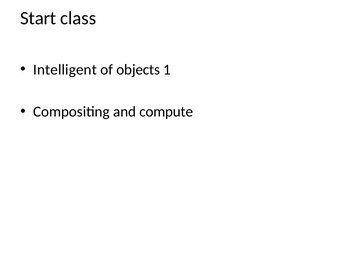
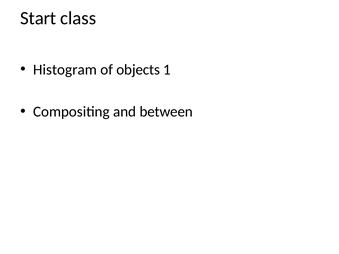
Intelligent: Intelligent -> Histogram (65, 70)
compute: compute -> between (166, 112)
